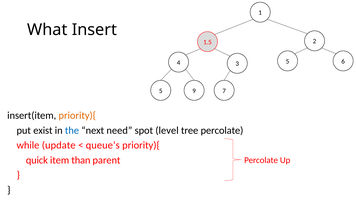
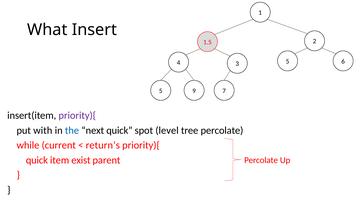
priority){ colour: orange -> purple (77, 116)
exist: exist -> with (43, 131)
next need: need -> quick (119, 131)
update: update -> current (59, 145)
queue’s: queue’s -> return’s (103, 145)
than: than -> exist (81, 160)
